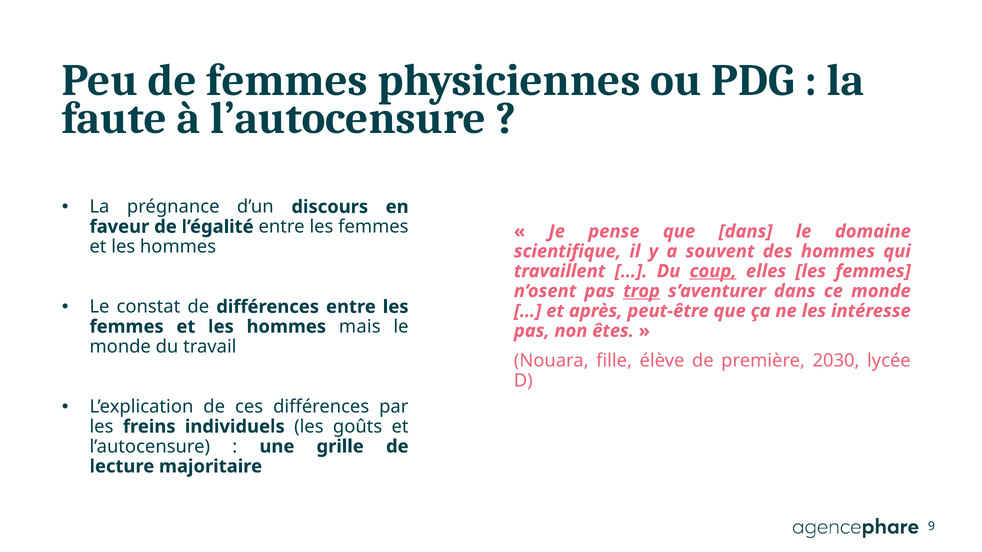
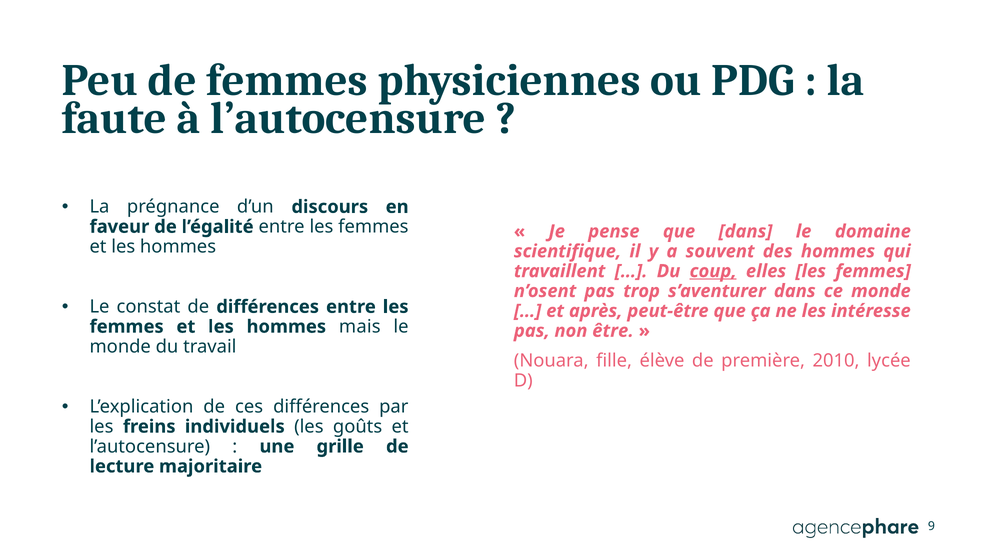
trop underline: present -> none (642, 291)
êtes: êtes -> être (613, 331)
2030: 2030 -> 2010 (836, 361)
